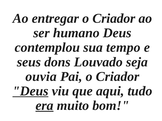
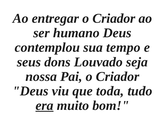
ouvia: ouvia -> nossa (41, 77)
Deus underline: present -> none (30, 91)
aqui: aqui -> toda (110, 91)
